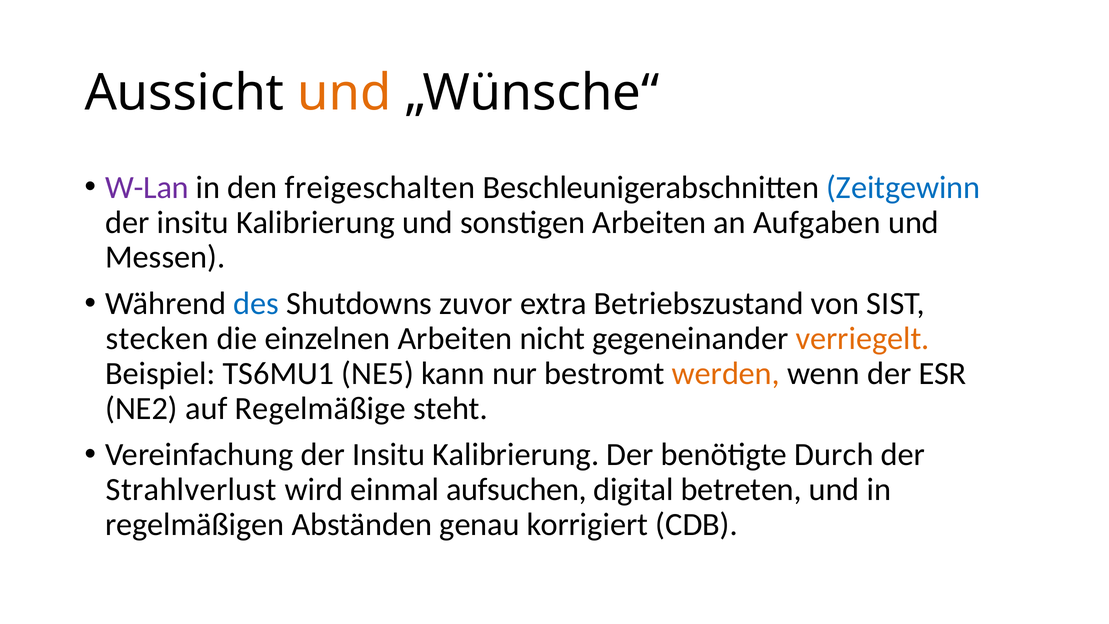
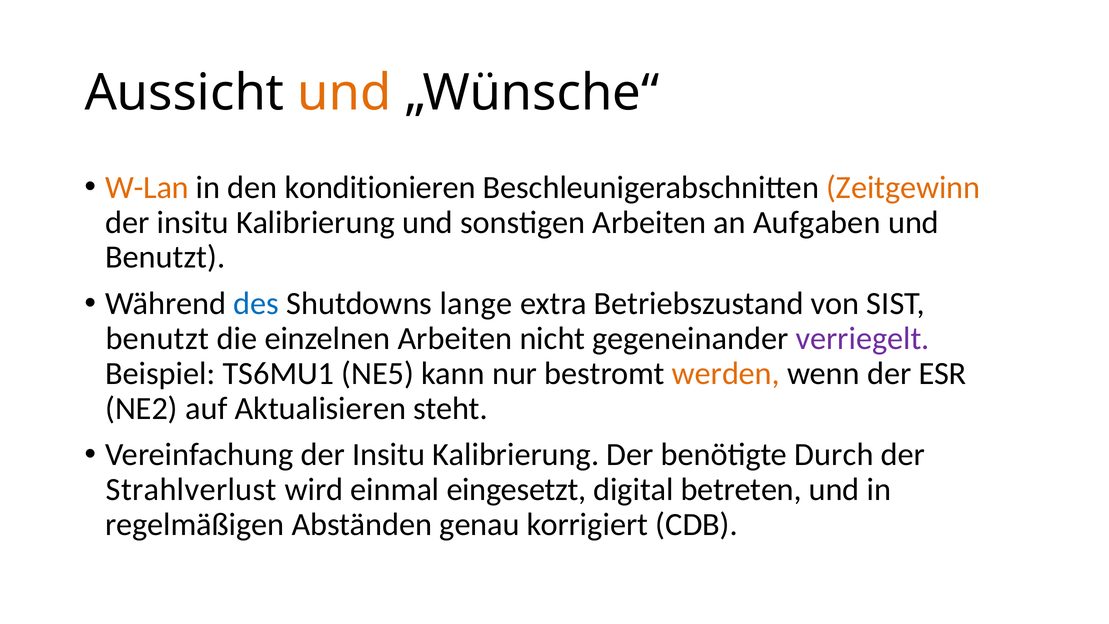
W-Lan colour: purple -> orange (147, 187)
freigeschalten: freigeschalten -> konditionieren (380, 187)
Zeitgewinn colour: blue -> orange (903, 187)
Messen: Messen -> Benutzt (165, 257)
zuvor: zuvor -> lange (476, 304)
stecken: stecken -> benutzt (157, 338)
verriegelt colour: orange -> purple (863, 338)
Regelmäßige: Regelmäßige -> Aktualisieren (320, 408)
aufsuchen: aufsuchen -> eingesetzt (516, 490)
